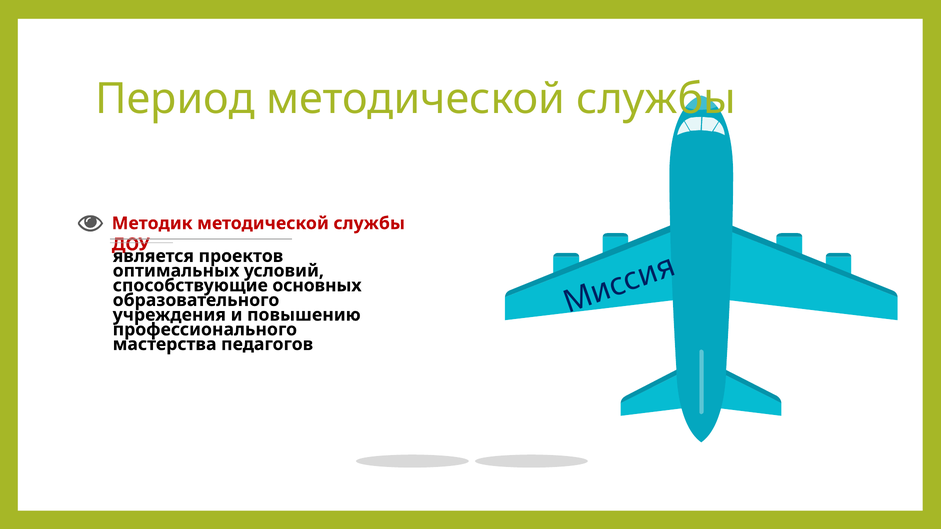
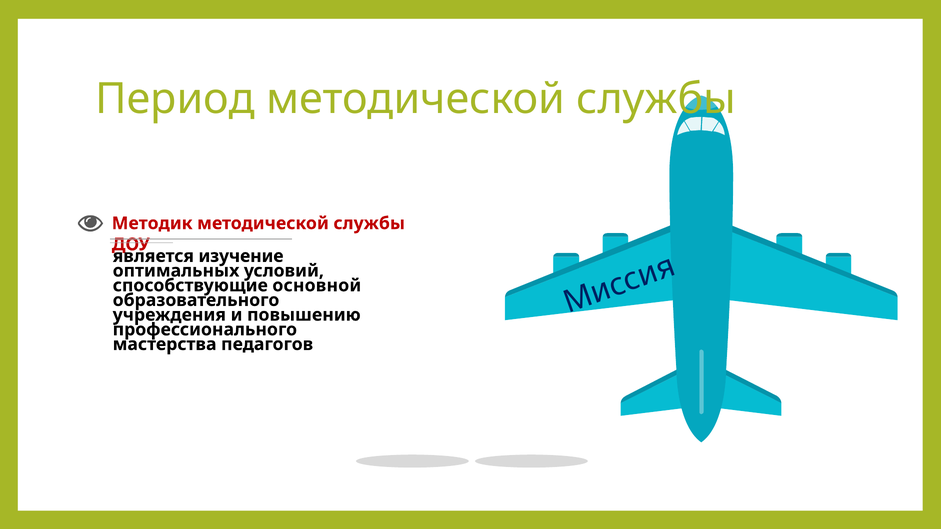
проектов: проектов -> изучение (241, 256)
основных: основных -> основной (317, 286)
